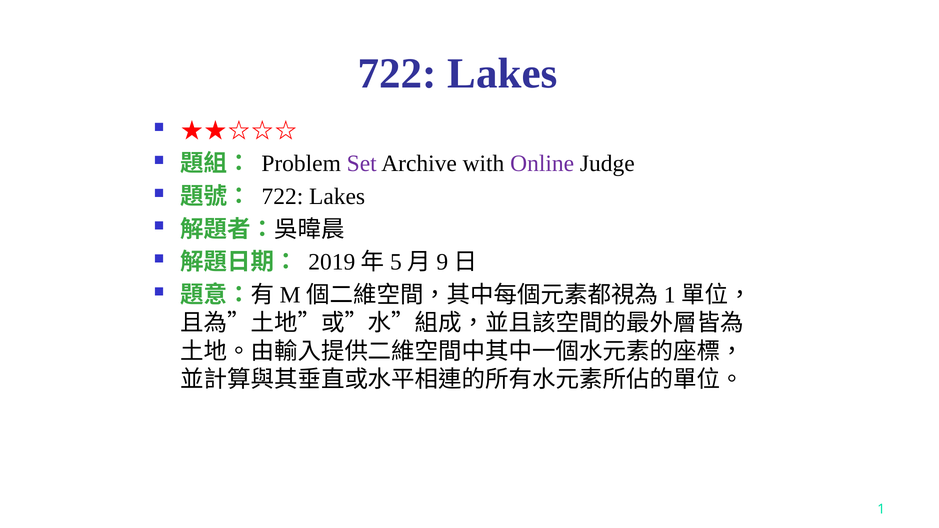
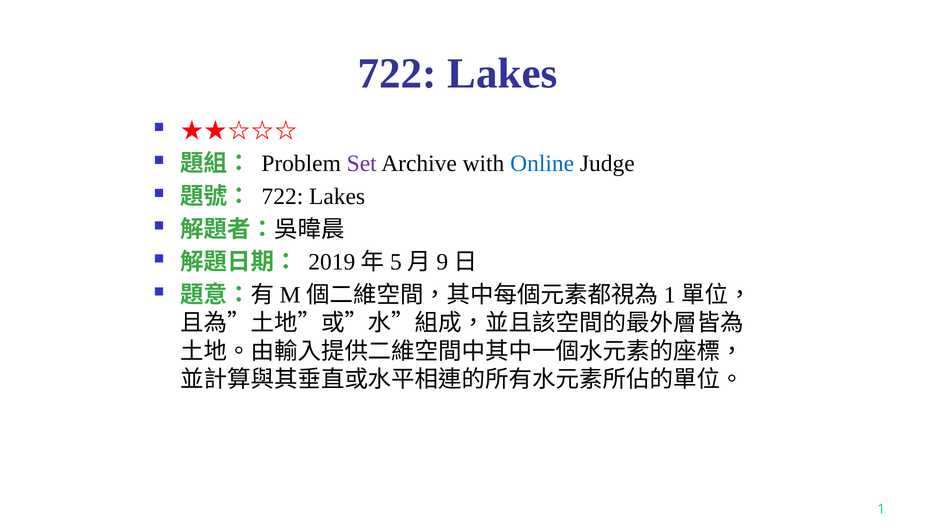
Online colour: purple -> blue (542, 164)
